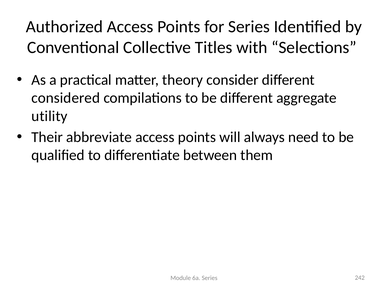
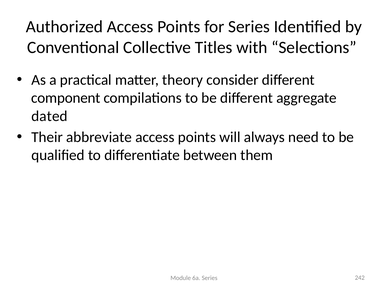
considered: considered -> component (66, 98)
utility: utility -> dated (50, 116)
